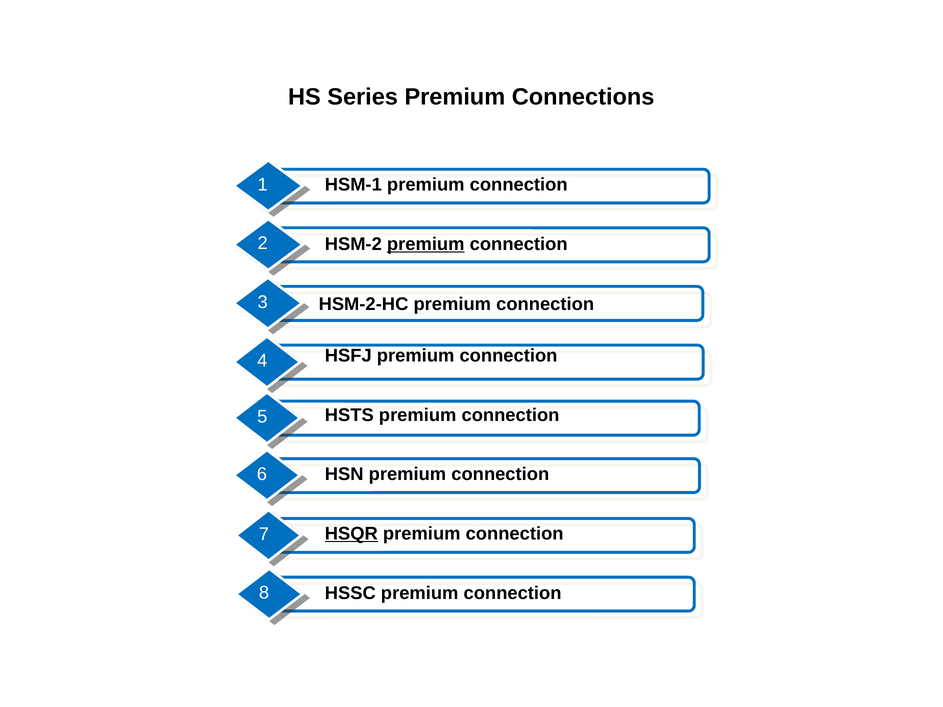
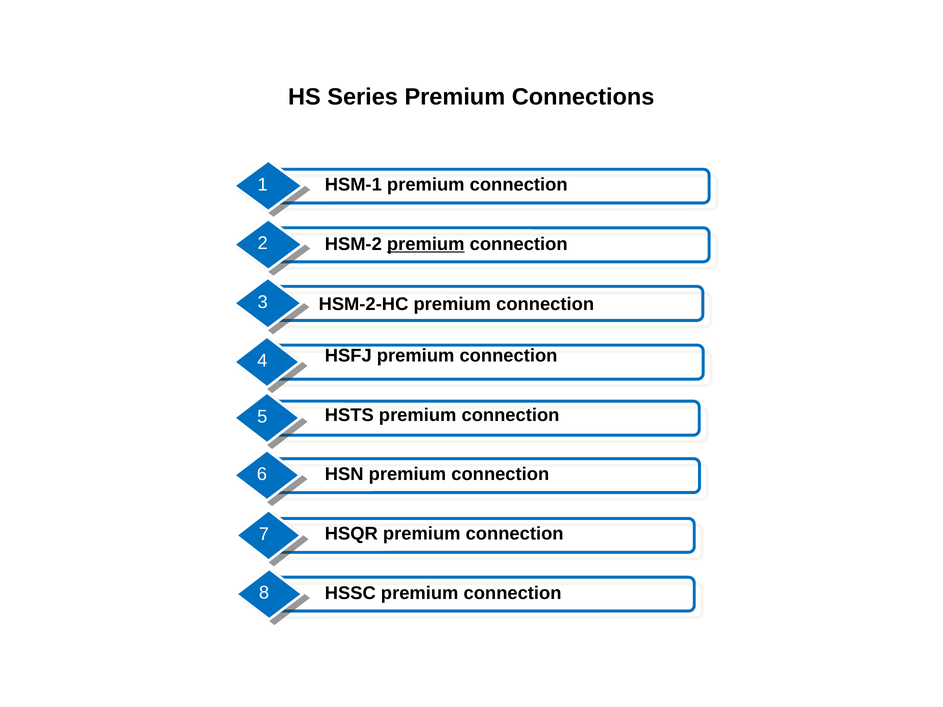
HSQR underline: present -> none (351, 534)
